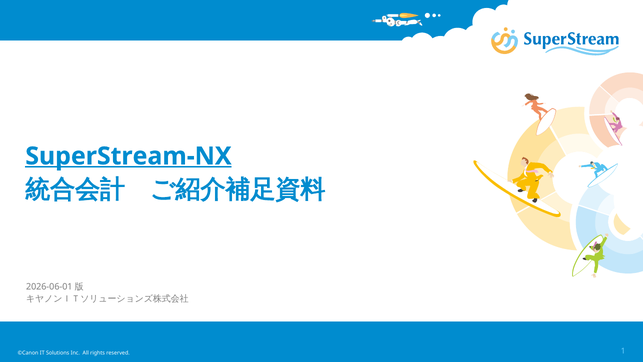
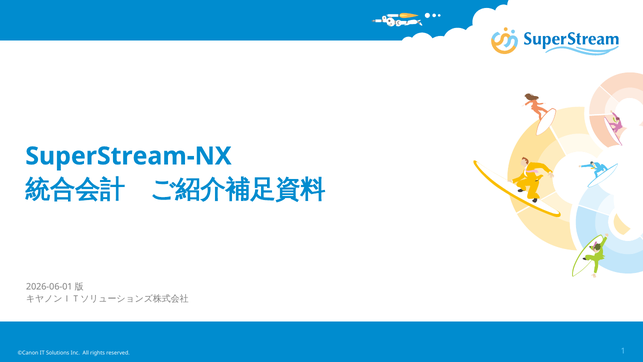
SuperStream-NX underline: present -> none (128, 156)
